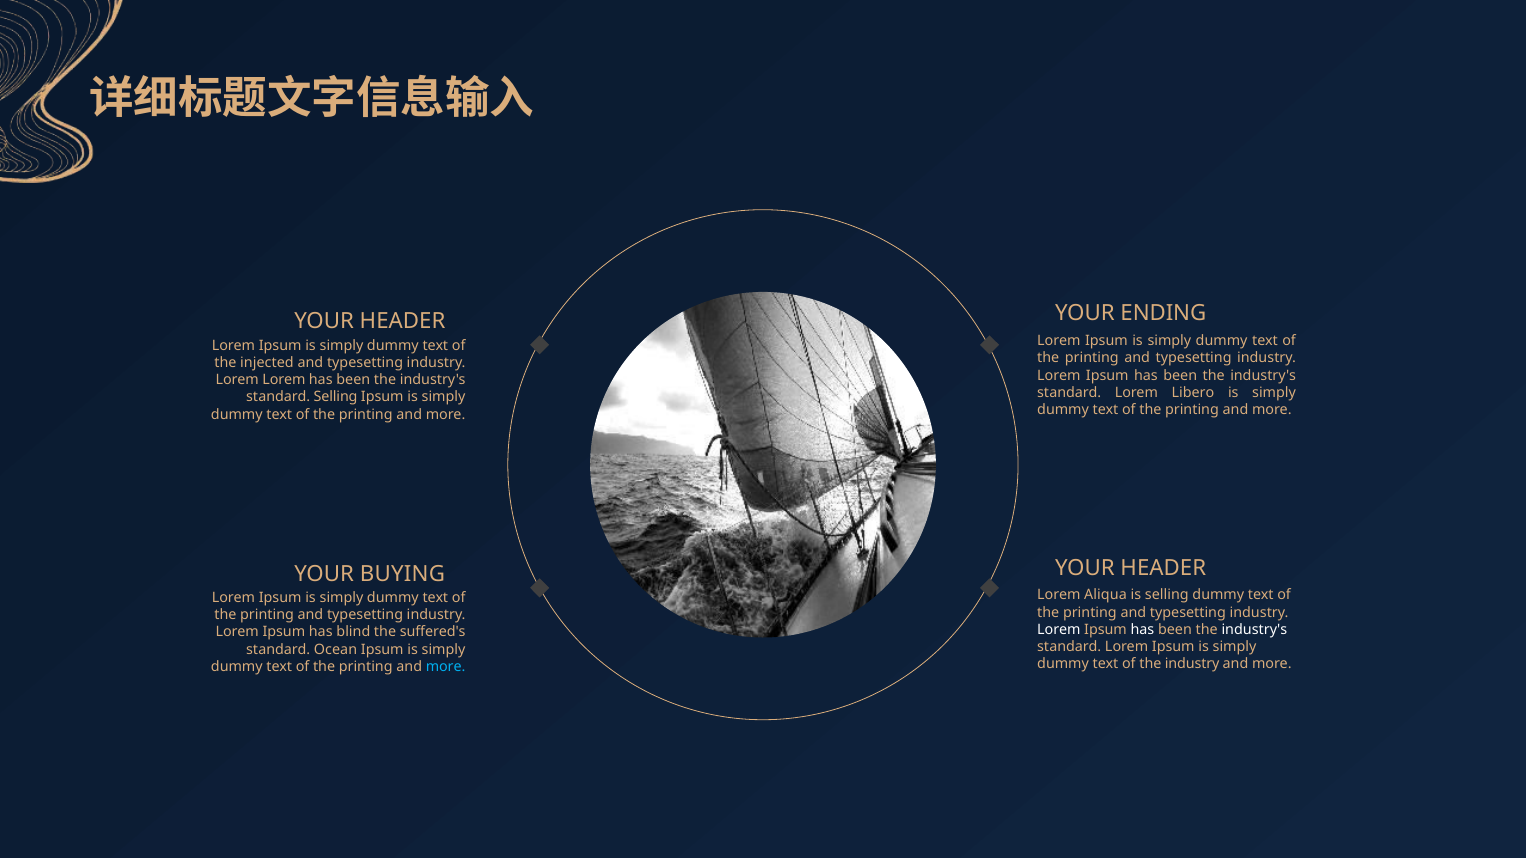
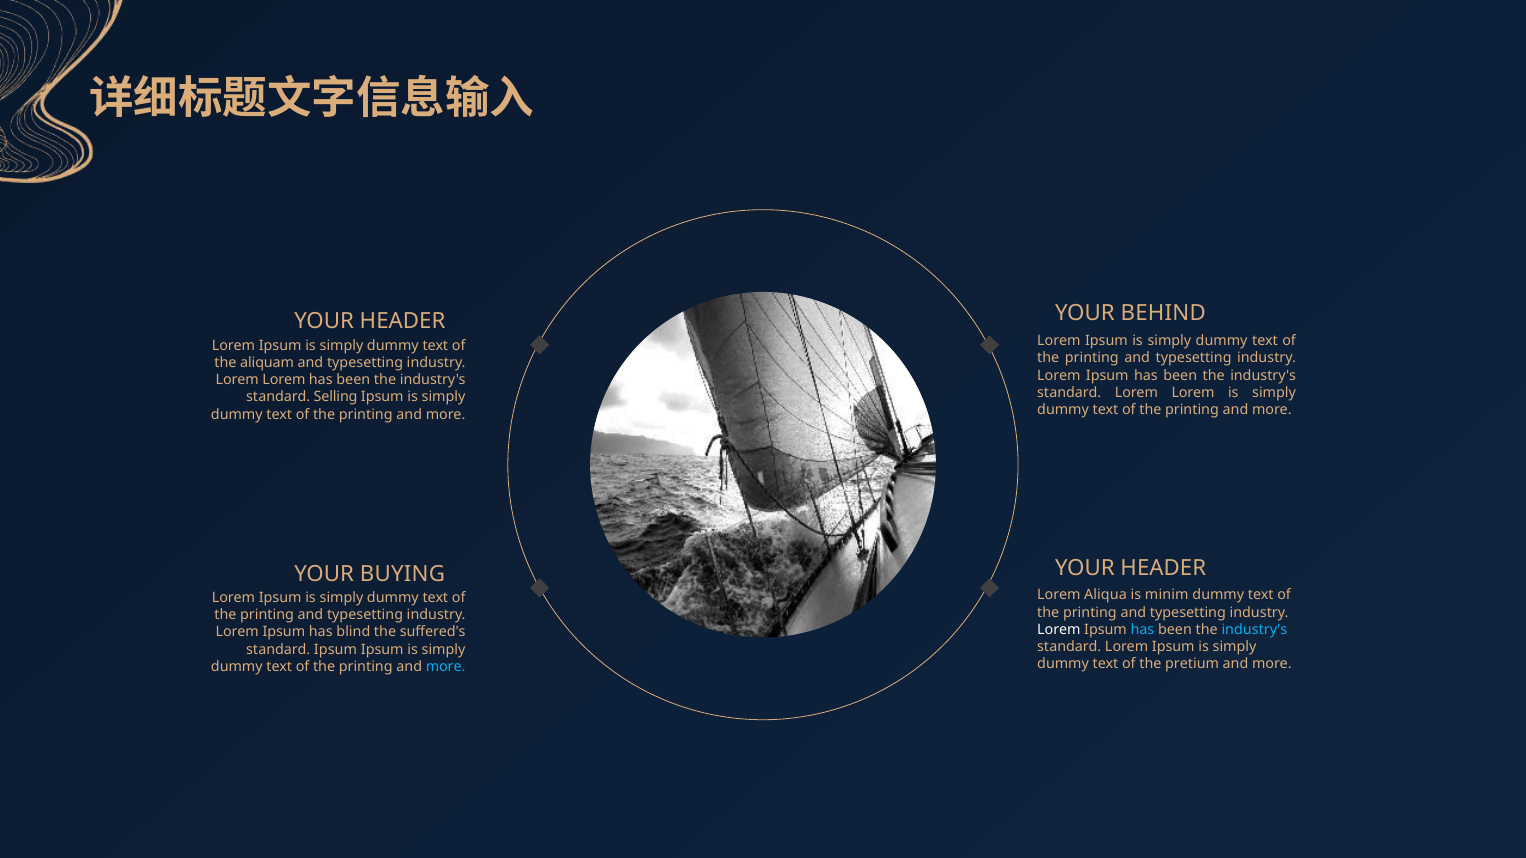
ENDING: ENDING -> BEHIND (1163, 314)
injected: injected -> aliquam (267, 363)
standard Lorem Libero: Libero -> Lorem (1193, 393)
is selling: selling -> minim (1167, 595)
has colour: white -> light blue (1142, 630)
industry's colour: white -> light blue (1254, 630)
standard Ocean: Ocean -> Ipsum (335, 650)
the industry: industry -> pretium (1192, 664)
